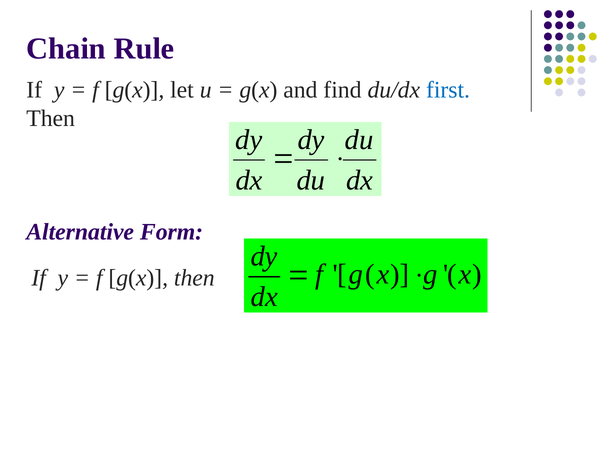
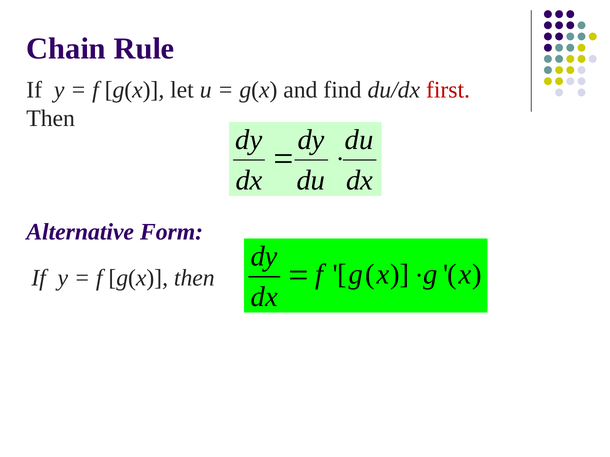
first colour: blue -> red (448, 90)
